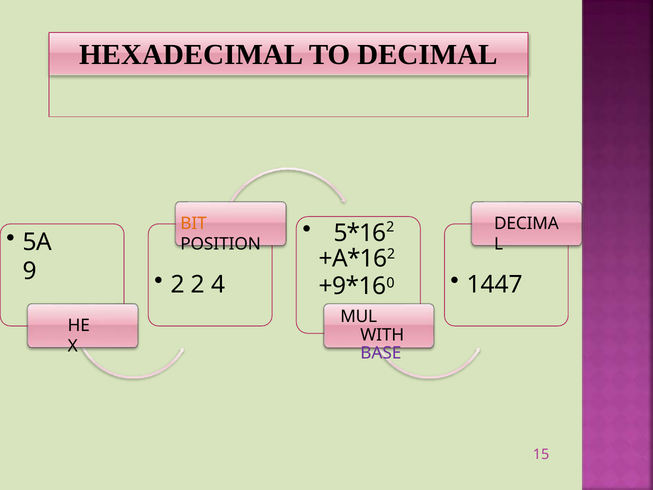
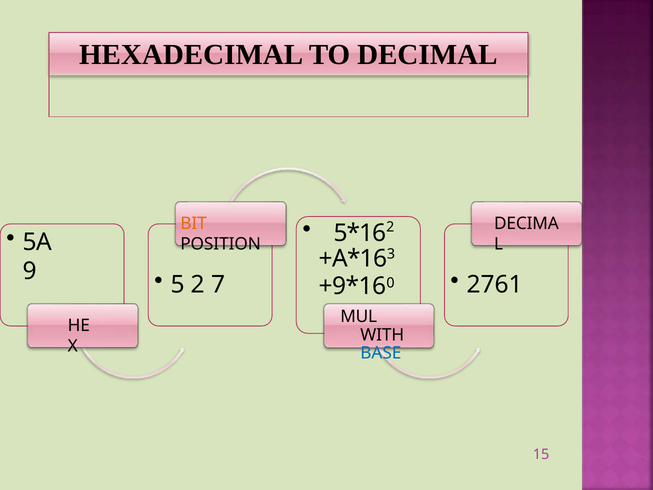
2: 2 -> 3 (391, 254)
2: 2 -> 5 (178, 284)
4: 4 -> 7 (218, 284)
1447: 1447 -> 2761 (495, 284)
BASE colour: purple -> blue (381, 353)
